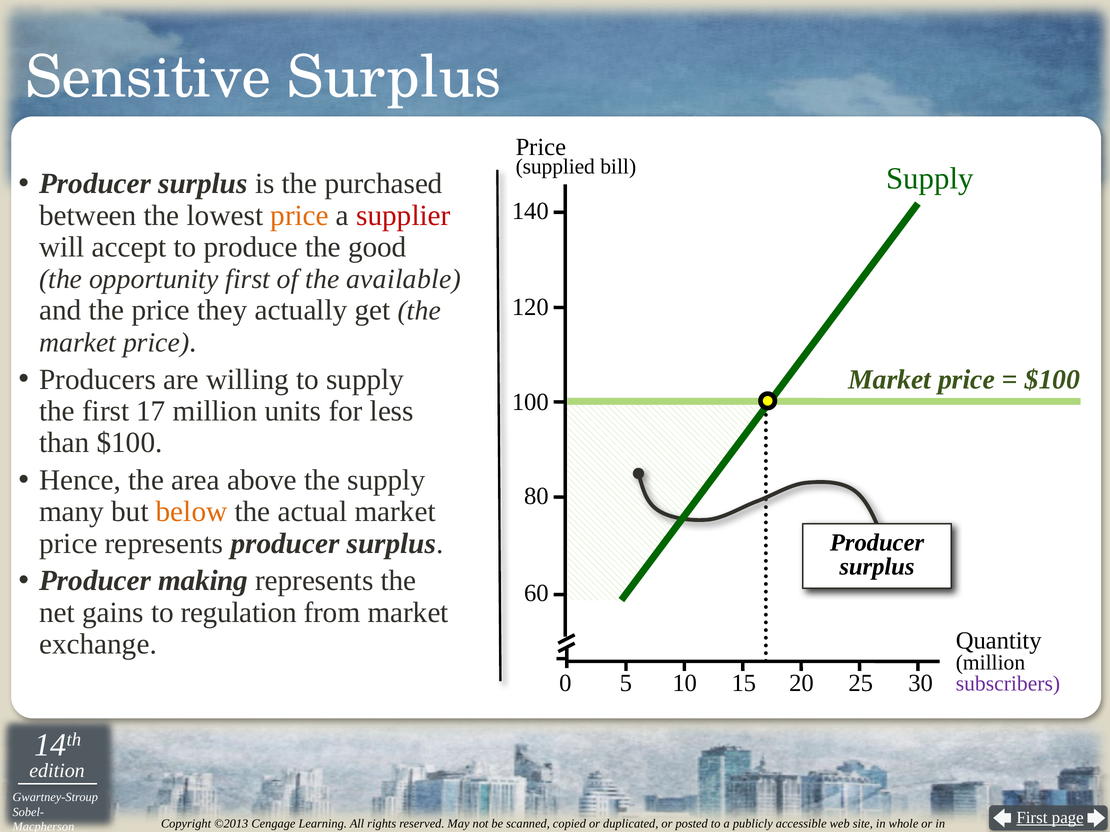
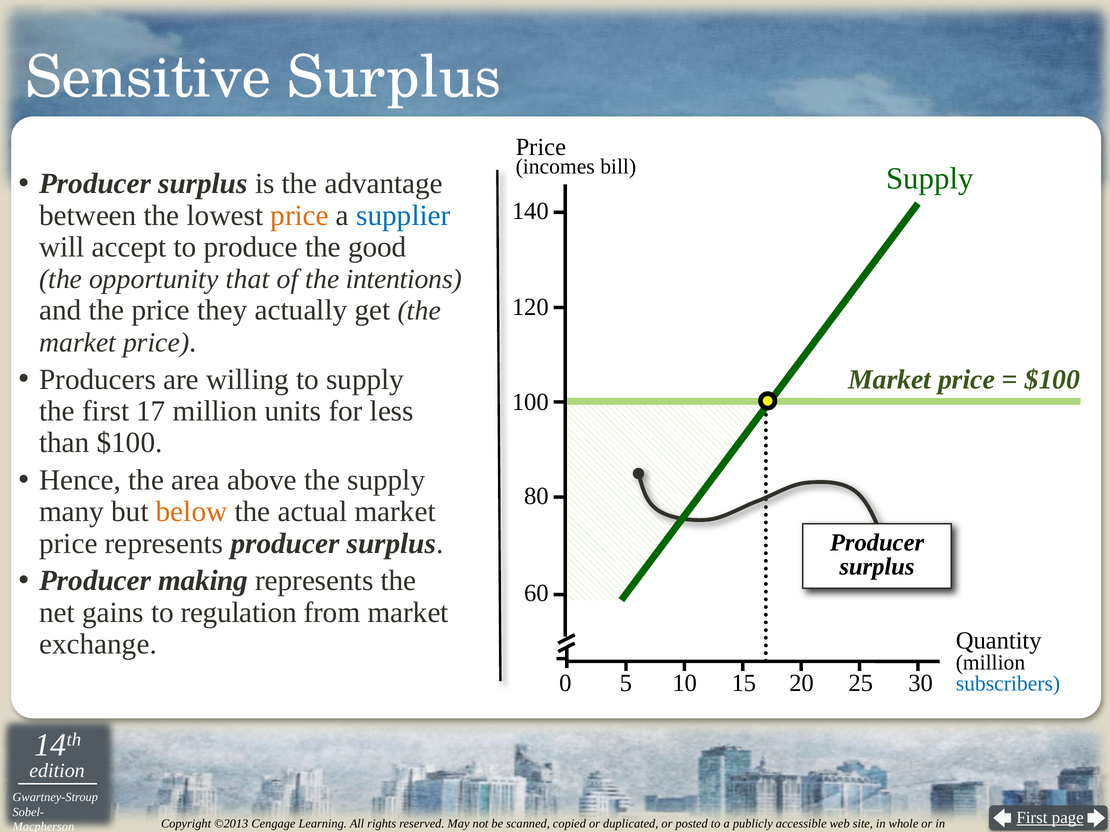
supplied: supplied -> incomes (555, 167)
purchased: purchased -> advantage (384, 184)
supplier colour: red -> blue (403, 216)
opportunity first: first -> that (248, 279)
available: available -> intentions (404, 279)
subscribers colour: purple -> blue (1008, 684)
